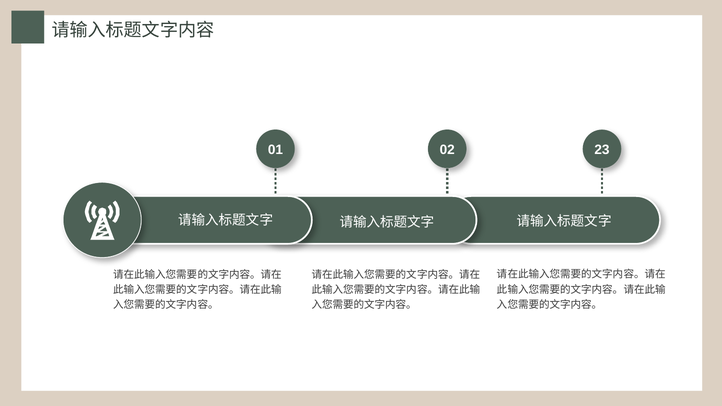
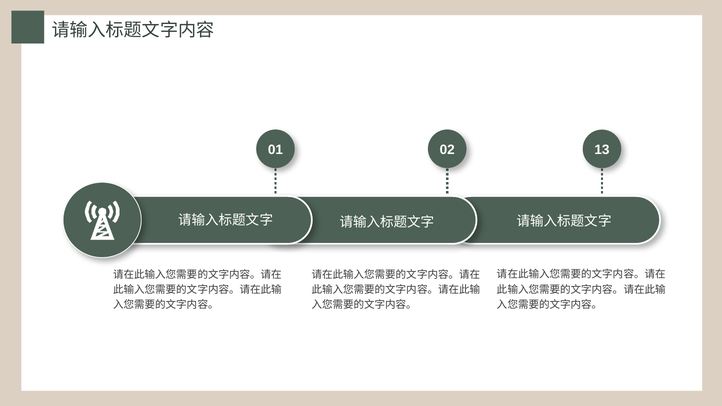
23: 23 -> 13 (602, 150)
